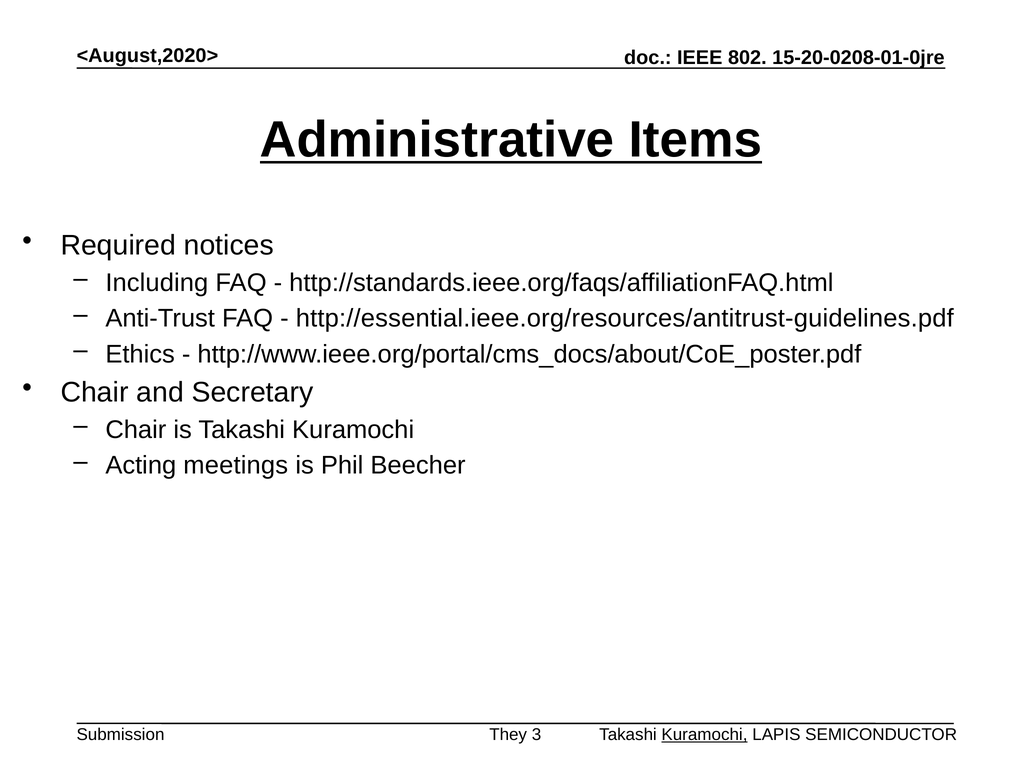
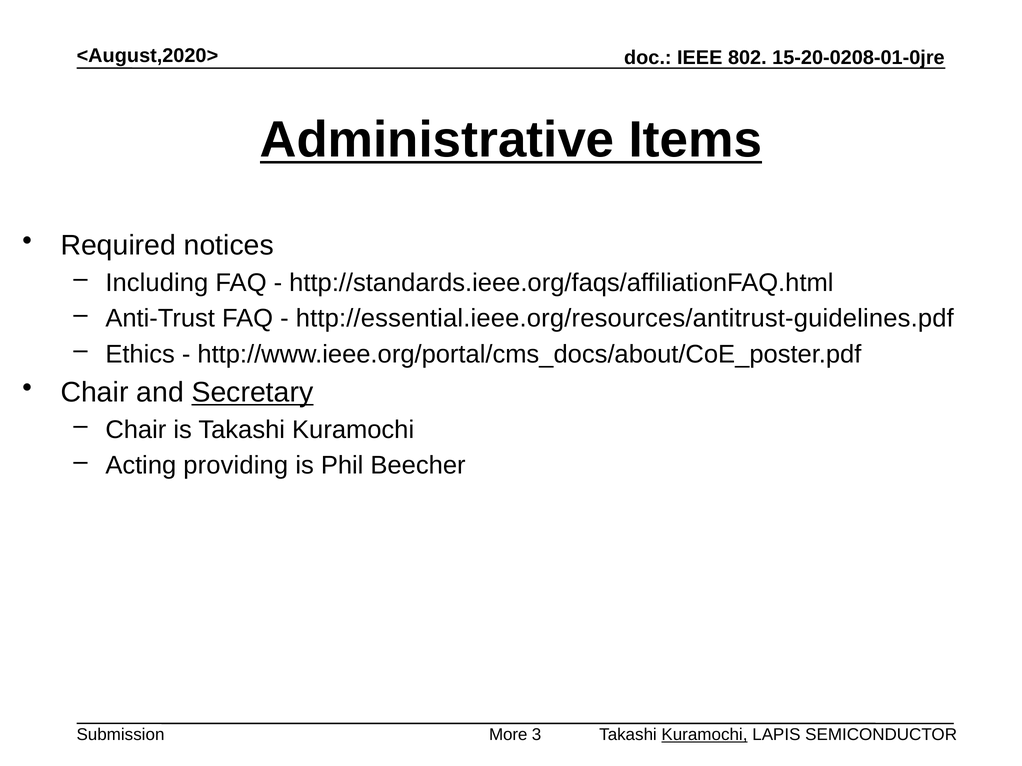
Secretary underline: none -> present (252, 393)
meetings: meetings -> providing (236, 466)
They: They -> More (508, 735)
